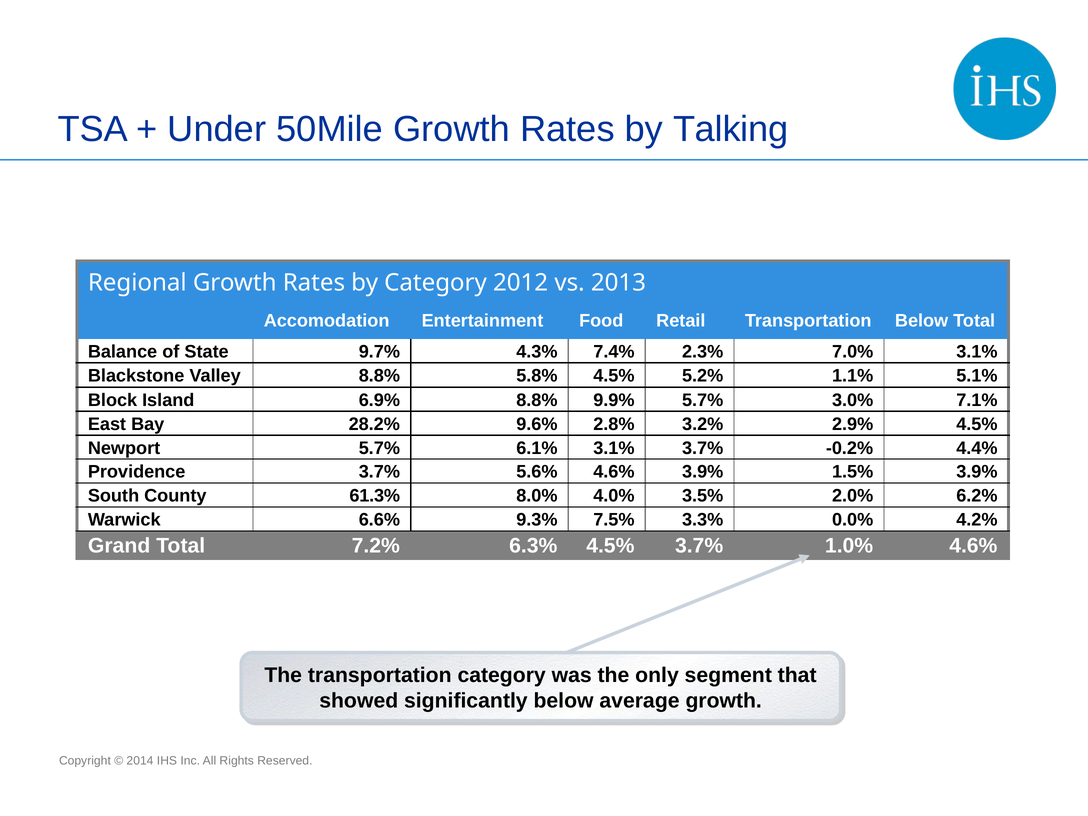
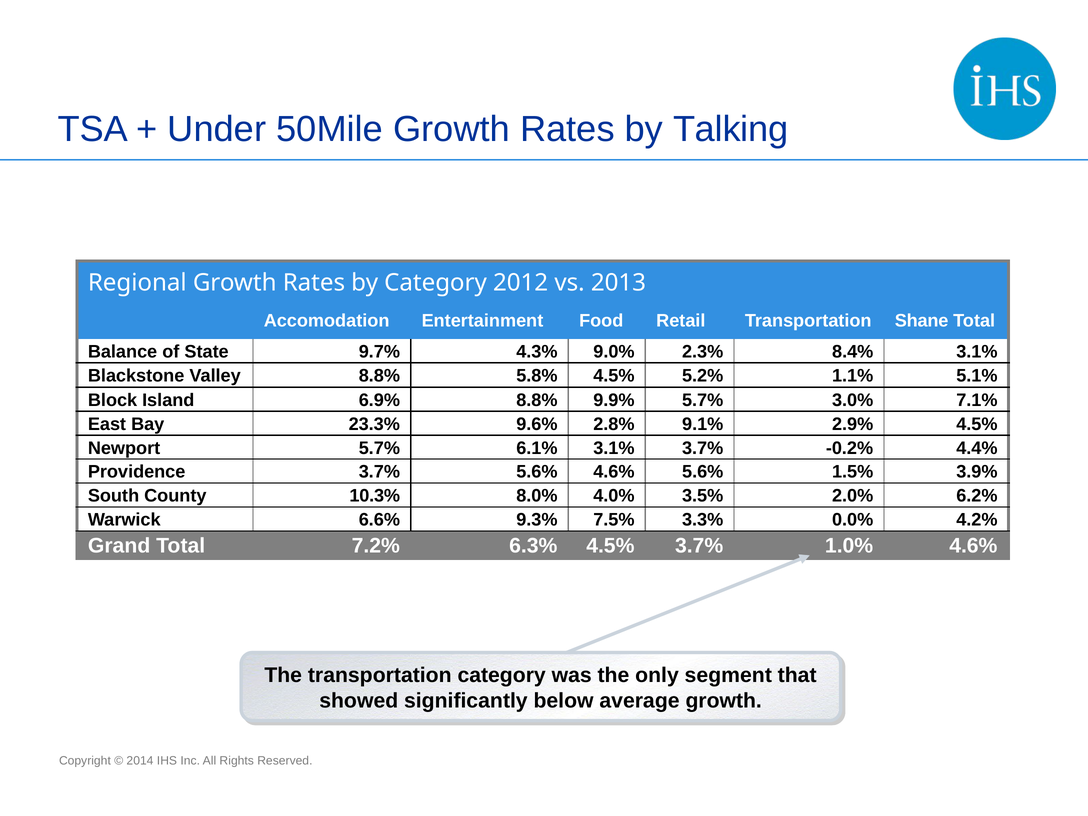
Transportation Below: Below -> Shane (922, 321)
7.4%: 7.4% -> 9.0% (614, 352)
7.0%: 7.0% -> 8.4% (853, 352)
28.2%: 28.2% -> 23.3% (374, 424)
3.2%: 3.2% -> 9.1% (703, 424)
4.6% 3.9%: 3.9% -> 5.6% (703, 472)
61.3%: 61.3% -> 10.3% (375, 496)
